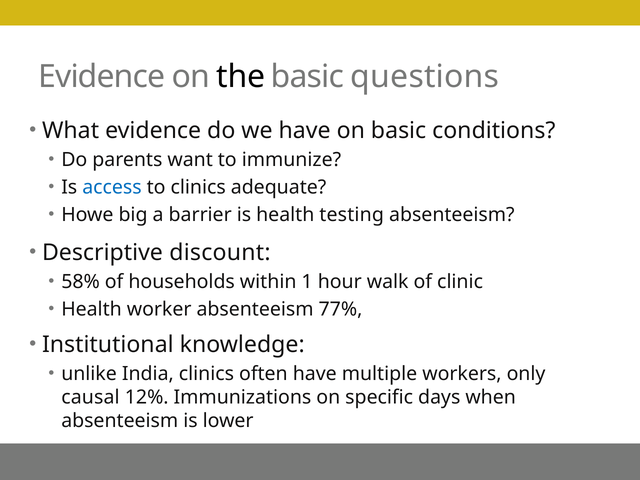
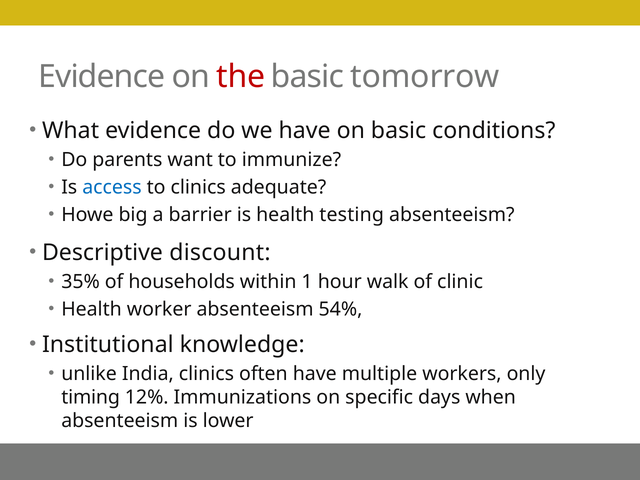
the colour: black -> red (241, 77)
questions: questions -> tomorrow (425, 77)
58%: 58% -> 35% (81, 282)
77%: 77% -> 54% (340, 309)
causal: causal -> timing (91, 397)
